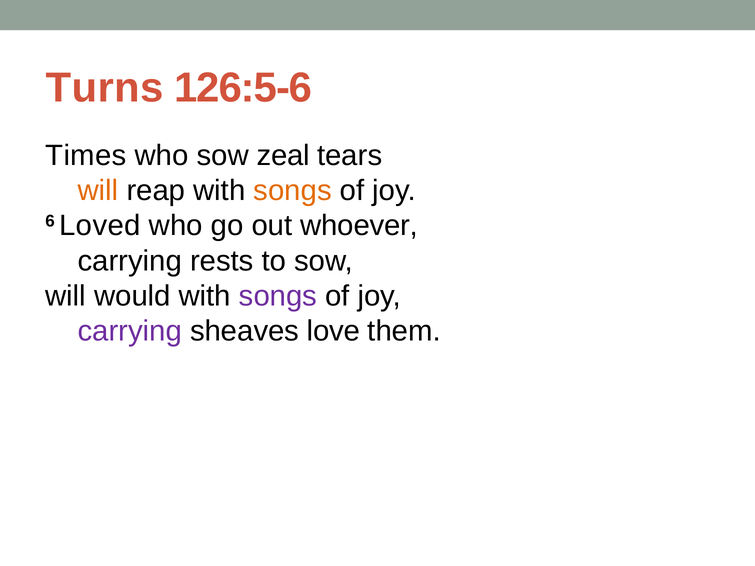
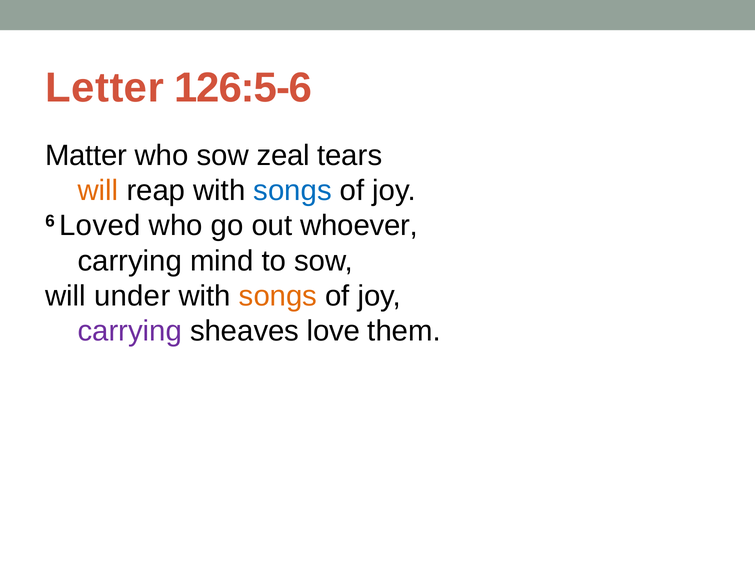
Turns: Turns -> Letter (105, 88)
Times: Times -> Matter (86, 156)
songs colour: orange -> blue (293, 191)
rests: rests -> mind (222, 261)
would: would -> under (132, 296)
songs colour: purple -> orange (278, 296)
